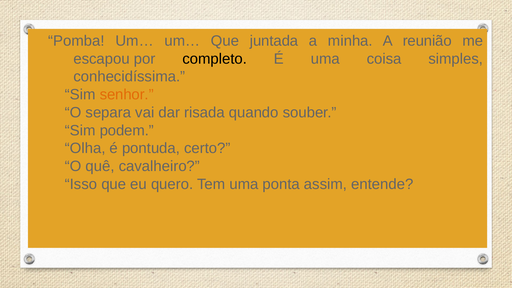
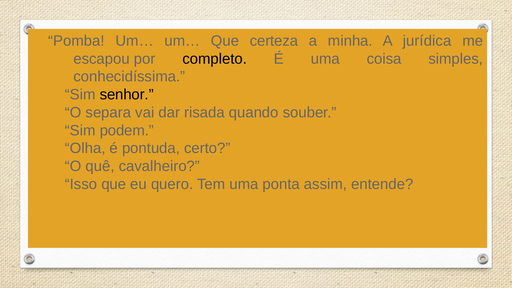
juntada: juntada -> certeza (274, 41)
reunião: reunião -> jurídica (427, 41)
senhor colour: orange -> black (127, 95)
